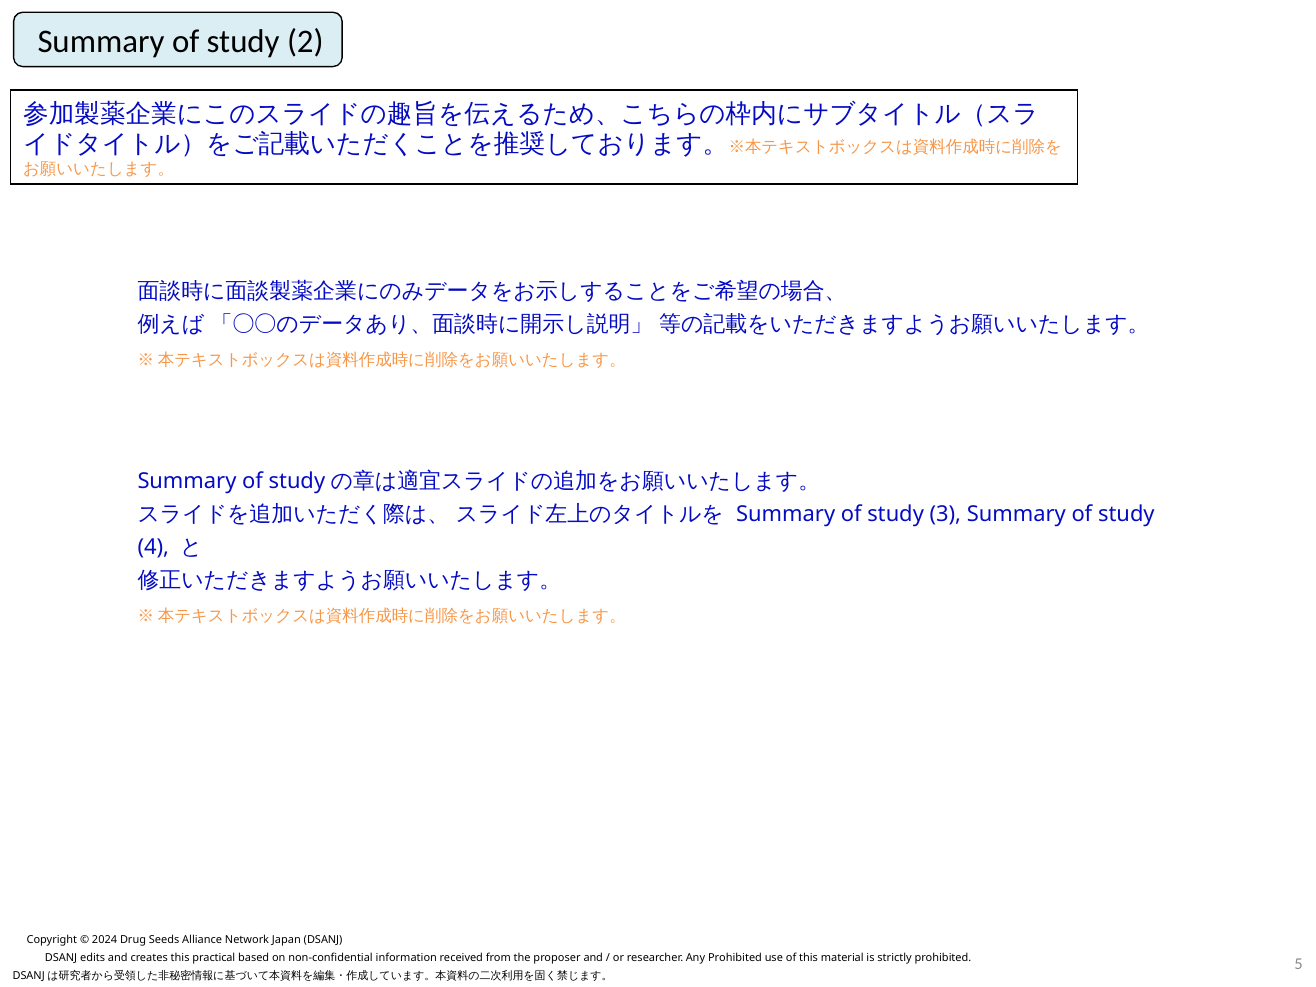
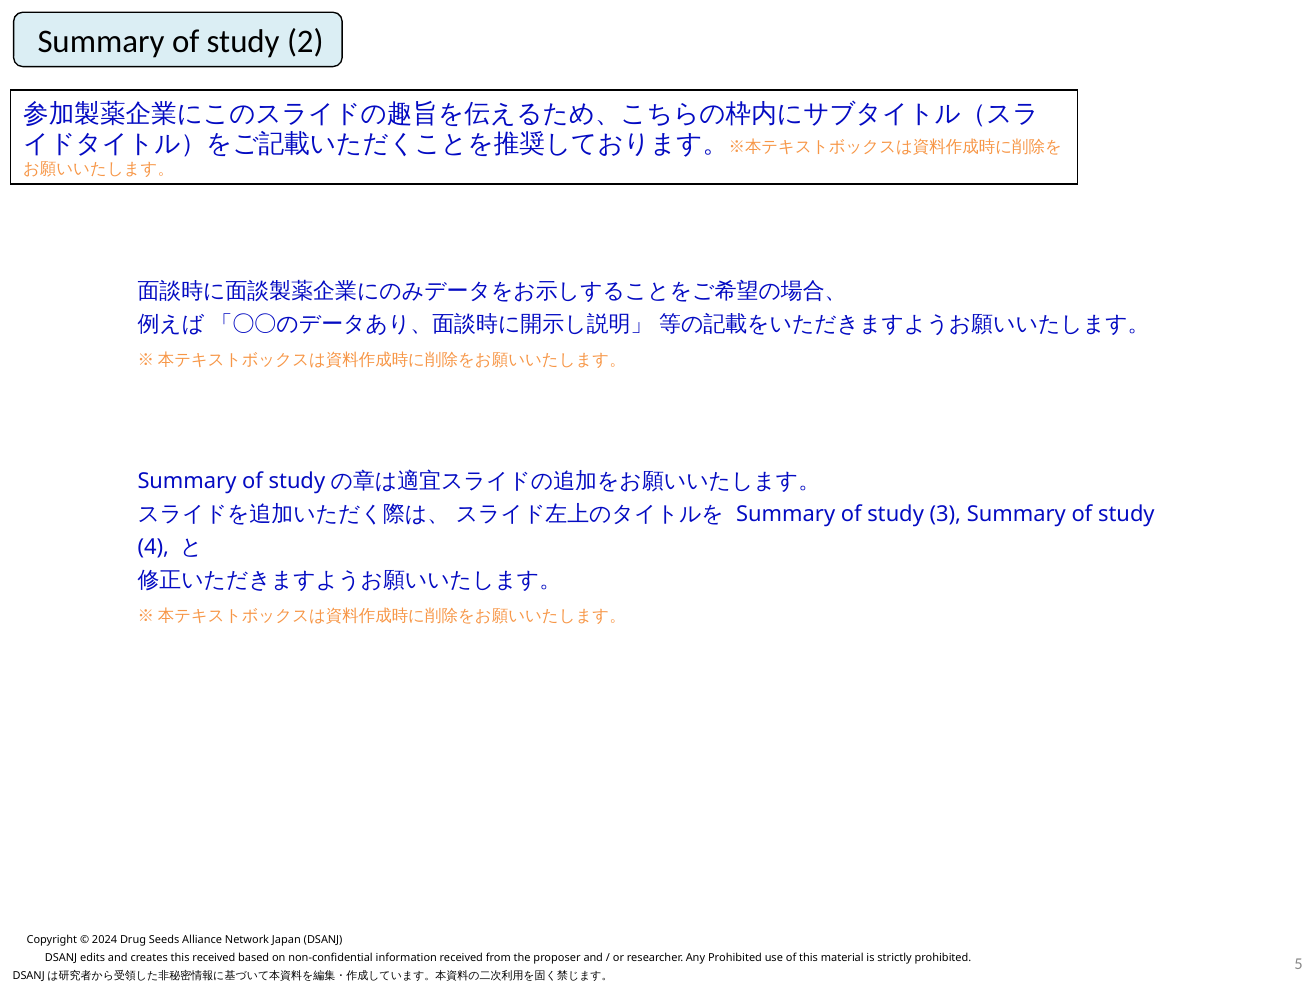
this practical: practical -> received (214, 958)
